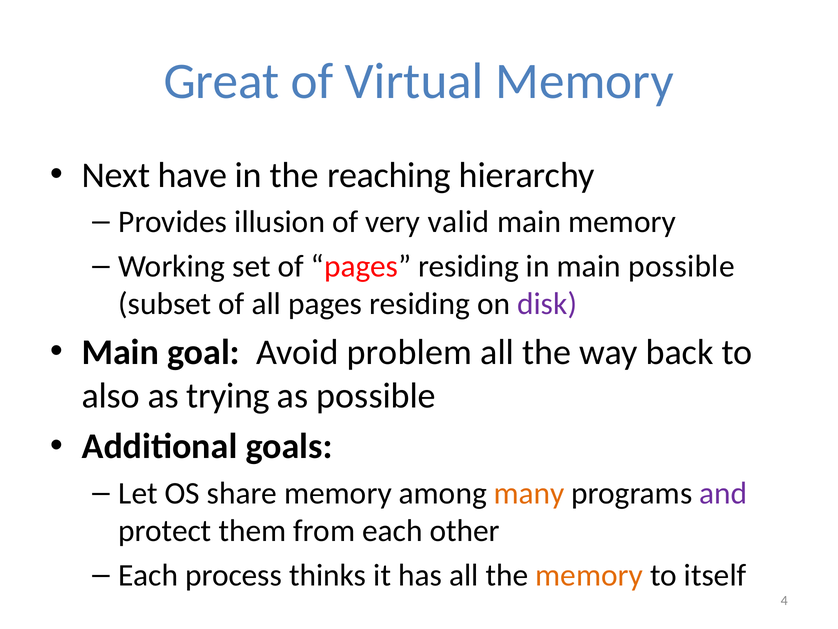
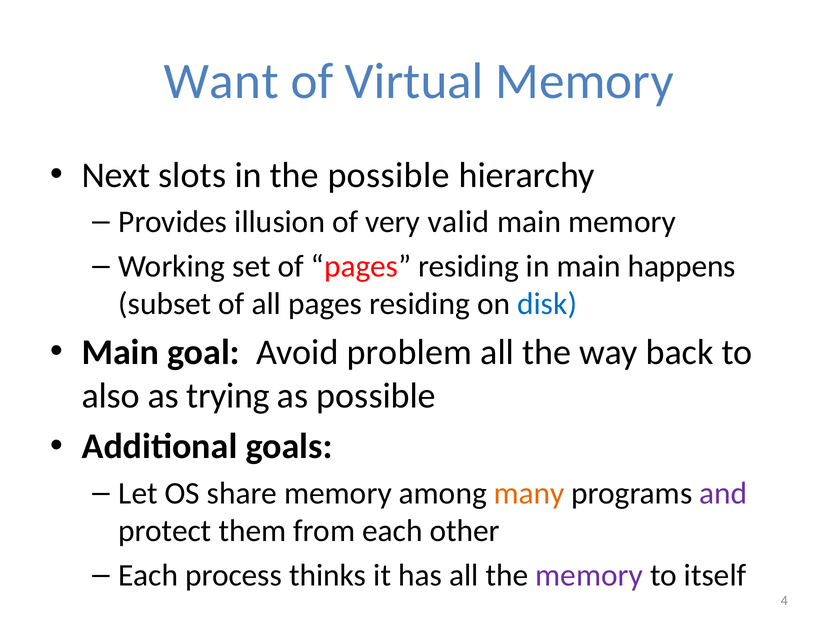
Great: Great -> Want (221, 81)
have: have -> slots (192, 175)
the reaching: reaching -> possible (389, 175)
main possible: possible -> happens (682, 266)
disk colour: purple -> blue (547, 304)
memory colour: orange -> purple (589, 575)
